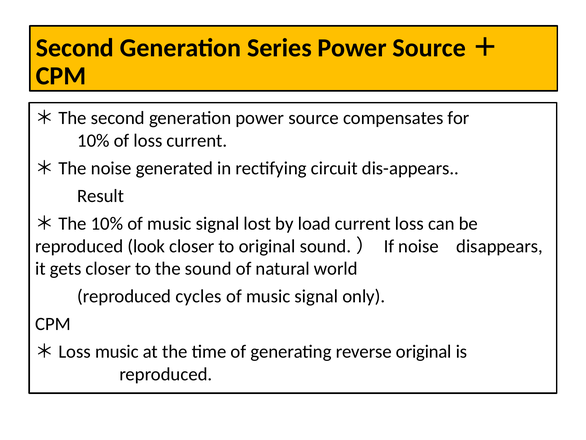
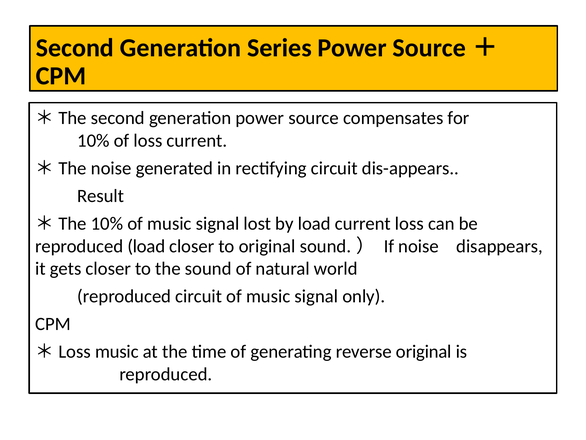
reproduced look: look -> load (146, 246)
reproduced cycles: cycles -> circuit (199, 296)
